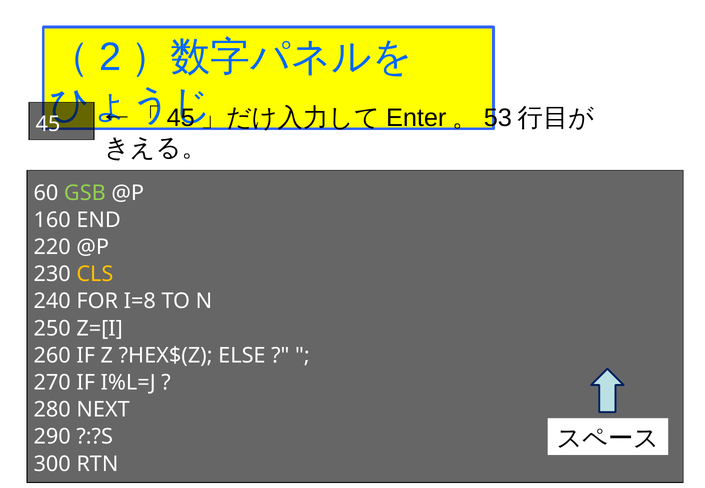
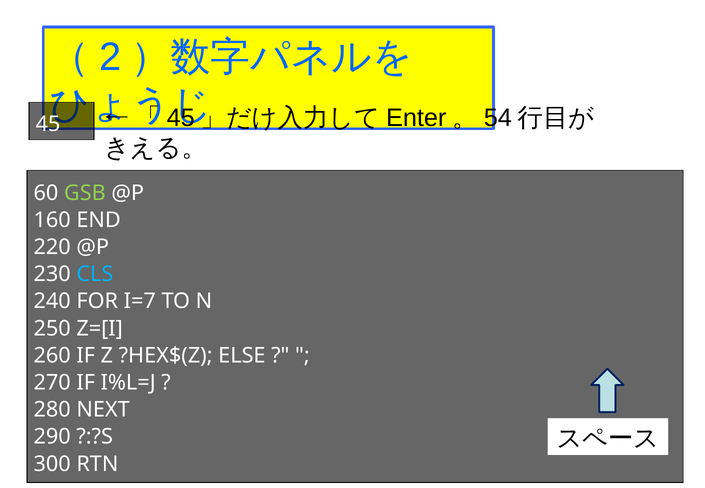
53: 53 -> 54 (498, 118)
CLS colour: yellow -> light blue (95, 274)
I=8: I=8 -> I=7 (140, 301)
